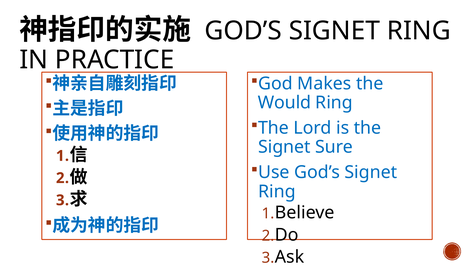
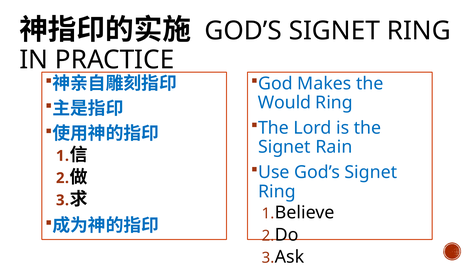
Sure: Sure -> Rain (334, 147)
